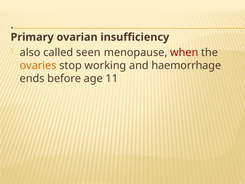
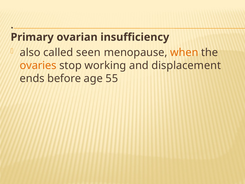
when colour: red -> orange (184, 52)
haemorrhage: haemorrhage -> displacement (186, 65)
11: 11 -> 55 (112, 78)
